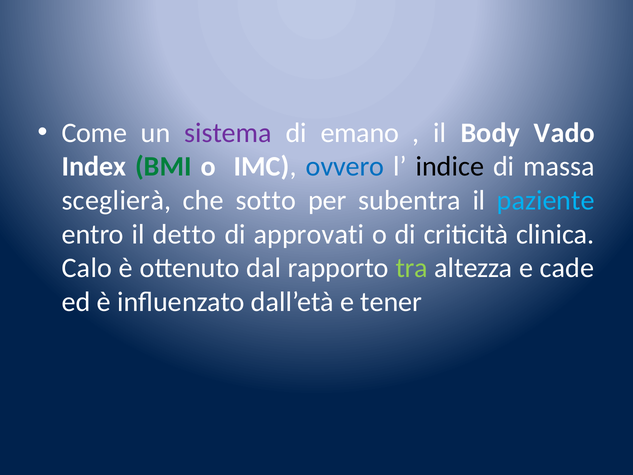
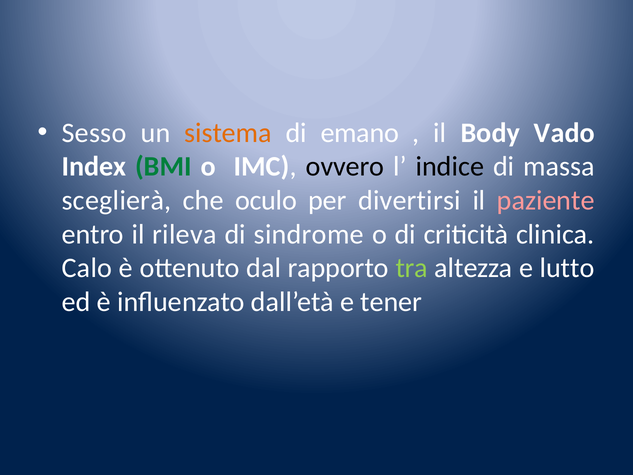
Come: Come -> Sesso (94, 133)
sistema colour: purple -> orange (228, 133)
ovvero colour: blue -> black (345, 167)
sotto: sotto -> oculo (266, 200)
subentra: subentra -> divertirsi (409, 200)
paziente colour: light blue -> pink (546, 200)
detto: detto -> rileva (184, 234)
approvati: approvati -> sindrome (309, 234)
cade: cade -> lutto (567, 268)
